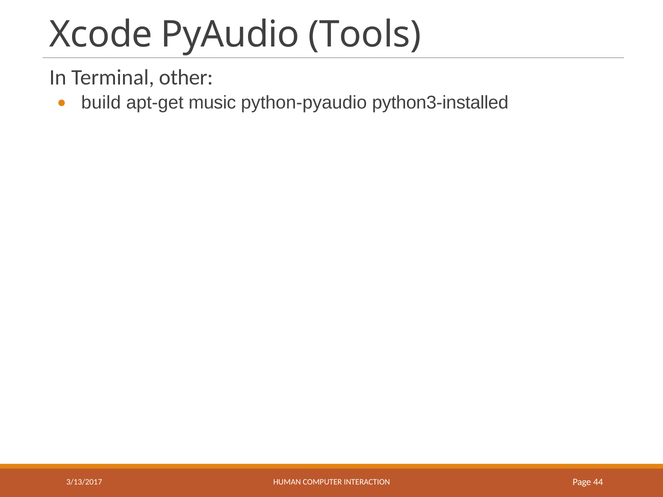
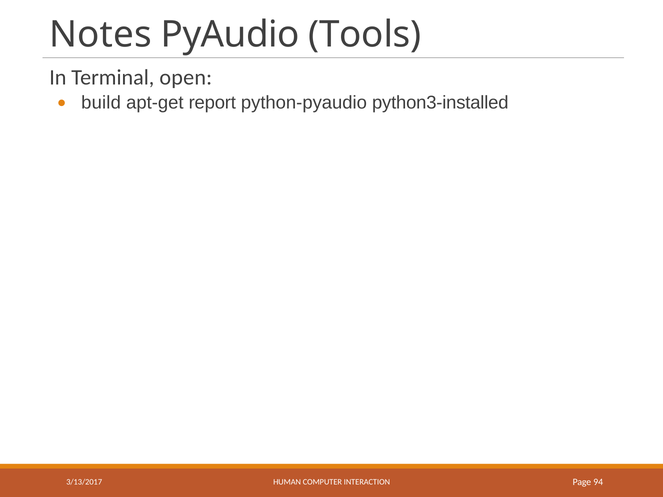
Xcode: Xcode -> Notes (101, 35)
other: other -> open (186, 77)
music: music -> report (212, 103)
44: 44 -> 94 (598, 482)
